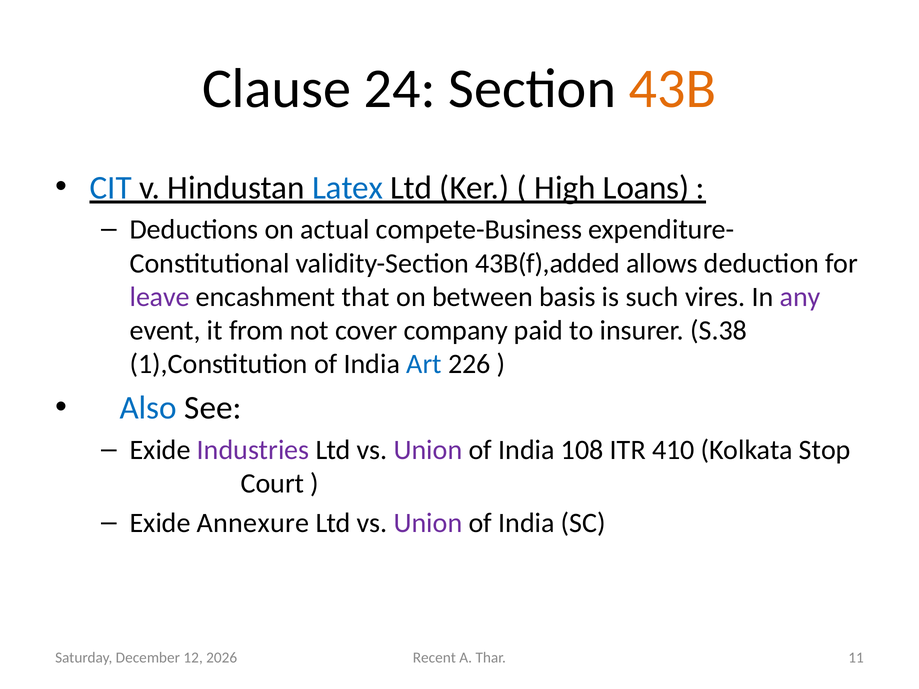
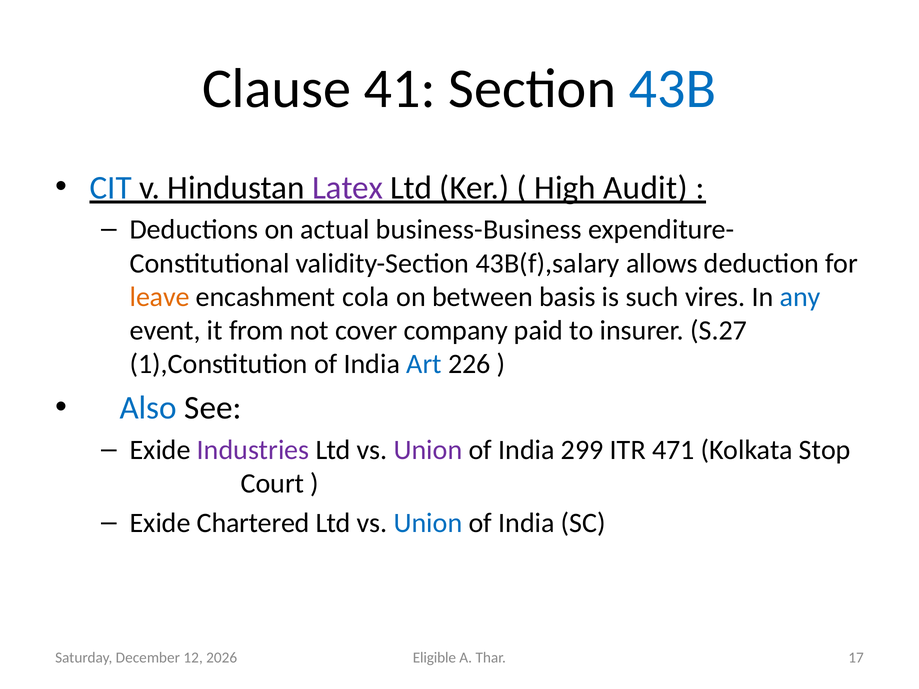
24: 24 -> 41 (400, 89)
43B colour: orange -> blue (672, 89)
Latex colour: blue -> purple (348, 188)
Loans: Loans -> Audit (646, 188)
compete-Business: compete-Business -> business-Business (479, 230)
43B(f),added: 43B(f),added -> 43B(f),salary (548, 263)
leave colour: purple -> orange (160, 297)
that: that -> cola (366, 297)
any colour: purple -> blue (800, 297)
S.38: S.38 -> S.27 (719, 331)
108: 108 -> 299 (582, 450)
410: 410 -> 471 (673, 450)
Annexure: Annexure -> Chartered (253, 523)
Union colour: purple -> blue (428, 523)
Recent: Recent -> Eligible (434, 658)
11: 11 -> 17 (856, 658)
